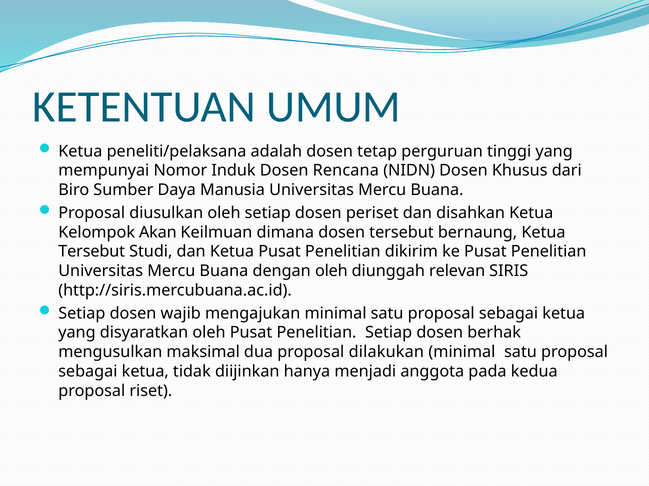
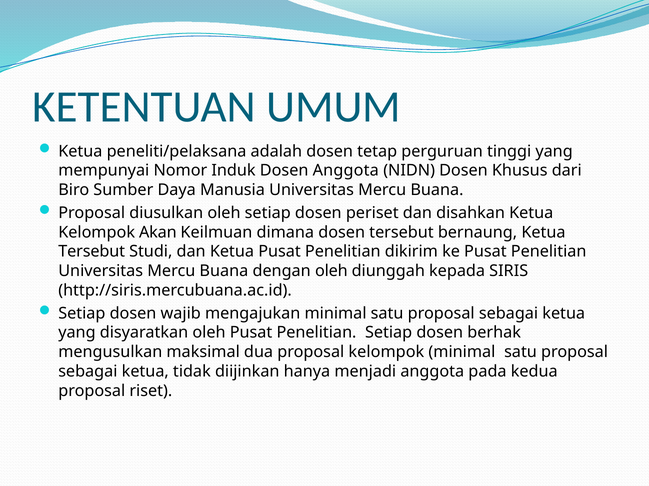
Dosen Rencana: Rencana -> Anggota (346, 171)
relevan: relevan -> kepada (457, 271)
proposal dilakukan: dilakukan -> kelompok (386, 353)
